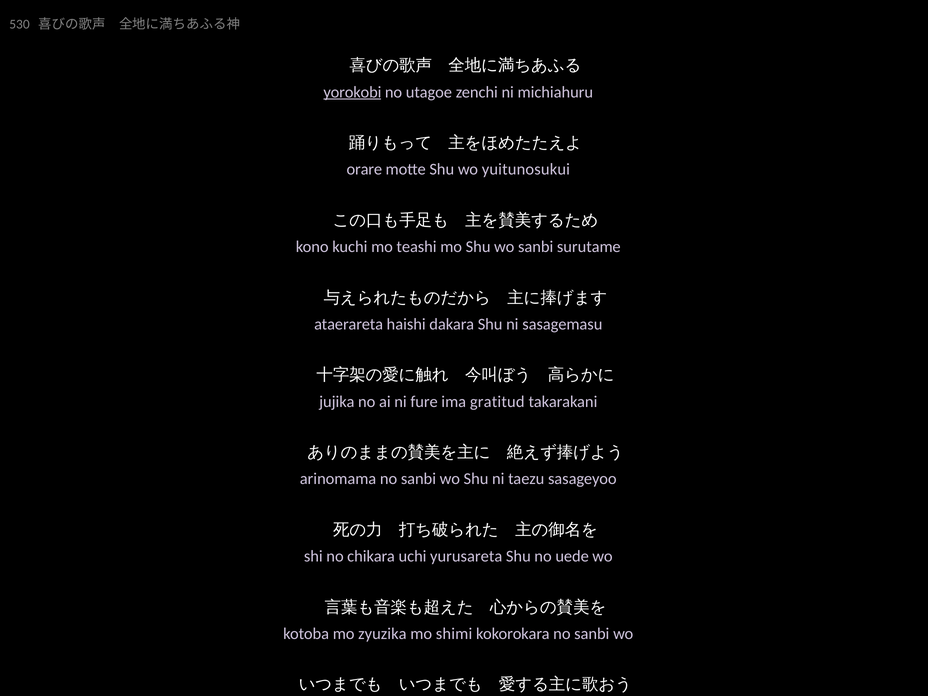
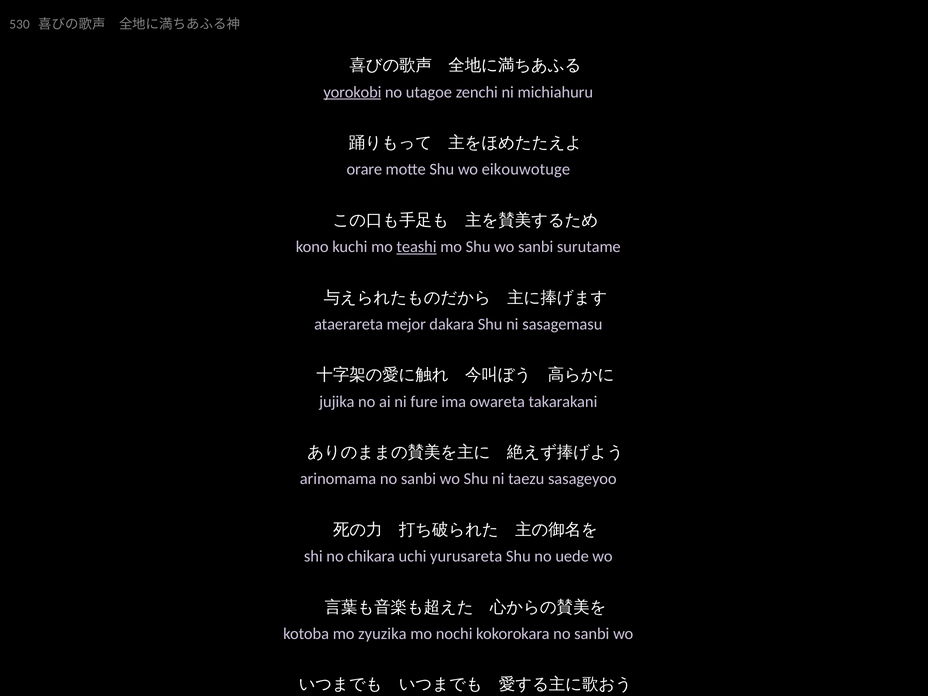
yuitunosukui: yuitunosukui -> eikouwotuge (526, 169)
teashi underline: none -> present (417, 247)
haishi: haishi -> mejor (406, 324)
gratitud: gratitud -> owareta (497, 402)
shimi: shimi -> nochi (454, 634)
